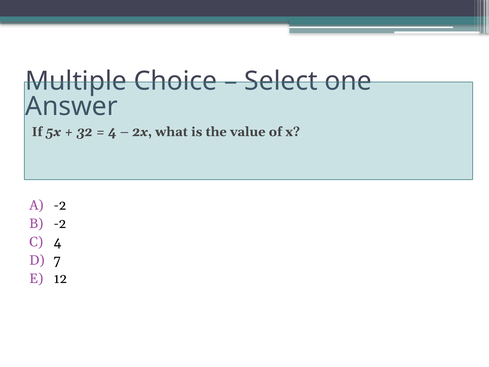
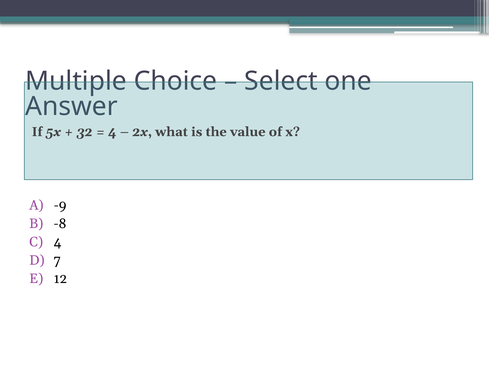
-2: -2 -> -9 (60, 205)
-2: -2 -> -8 (60, 224)
